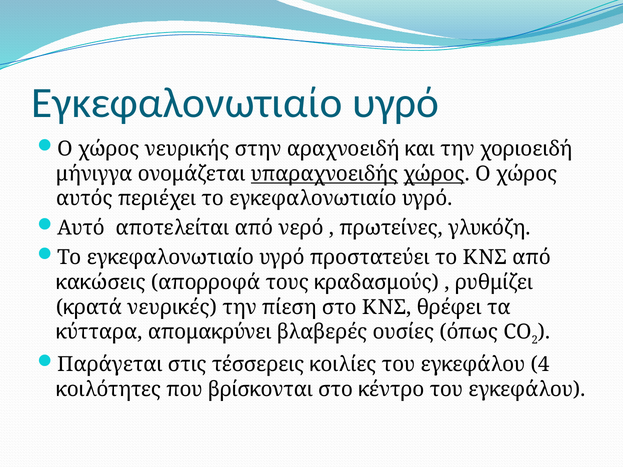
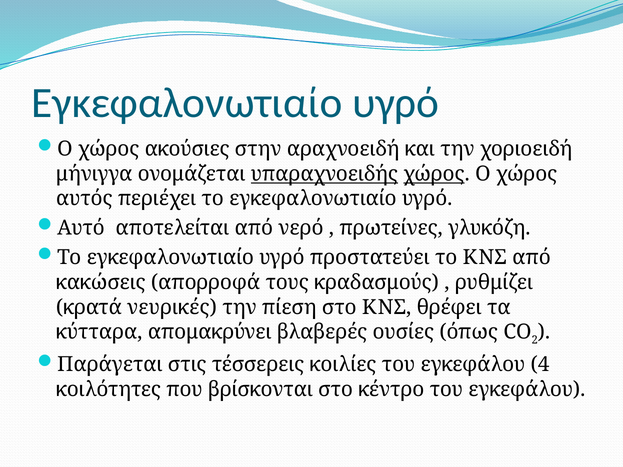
νευρικής: νευρικής -> ακούσιες (187, 149)
